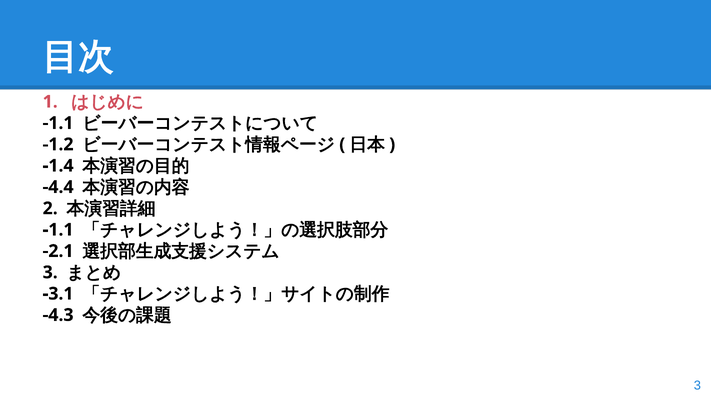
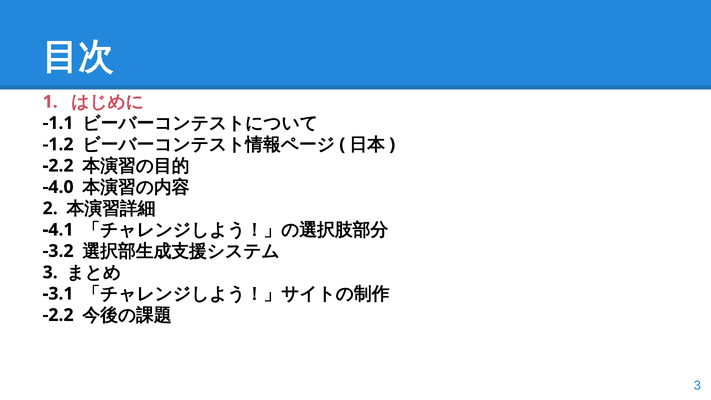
-1.4: -1.4 -> -2.2 (58, 166)
-4.4: -4.4 -> -4.0 (58, 187)
-1.1: -1.1 -> -4.1 (58, 230)
-2.1: -2.1 -> -3.2 (58, 251)
-4.3: -4.3 -> -2.2 (58, 315)
